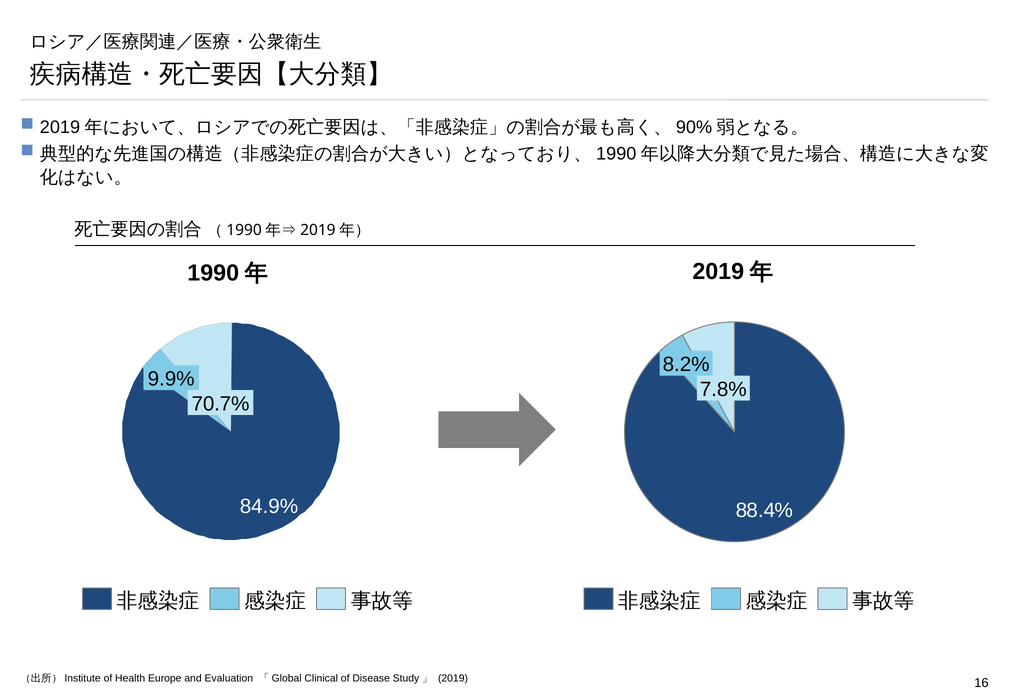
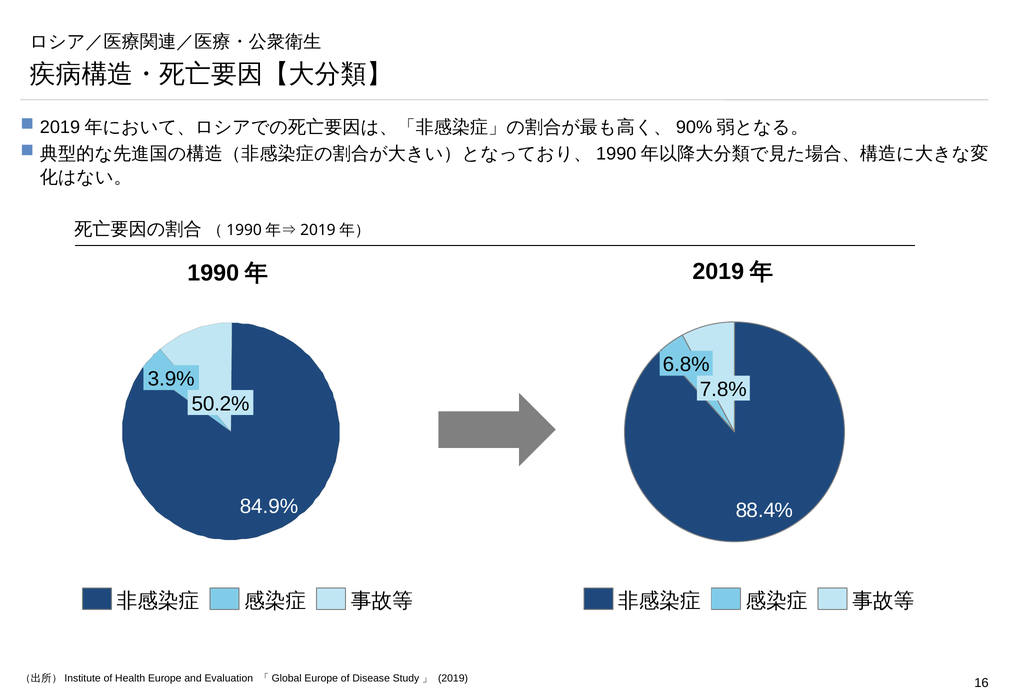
8.2%: 8.2% -> 6.8% (686, 365)
9.9%: 9.9% -> 3.9% (171, 379)
70.7%: 70.7% -> 50.2% (221, 404)
「Global Clinical: Clinical -> Europe (321, 679)
